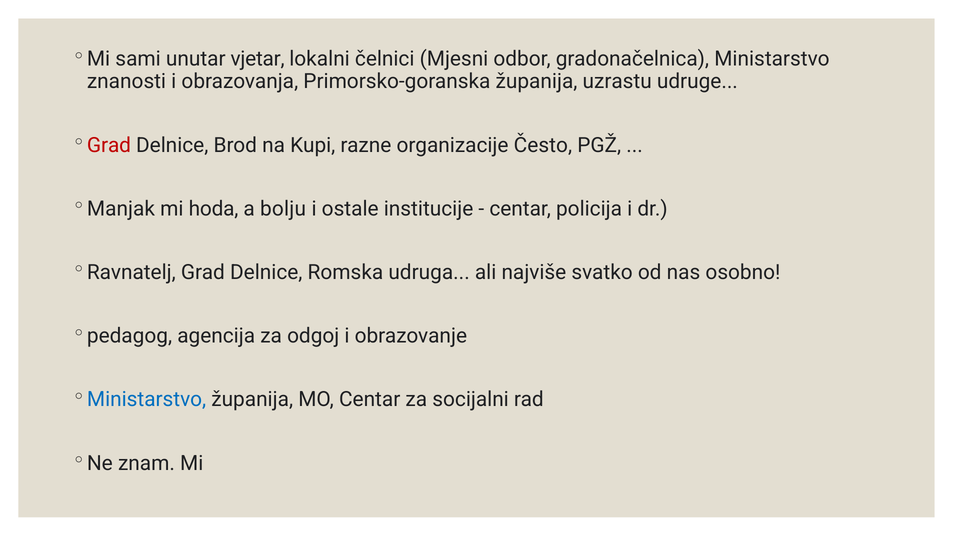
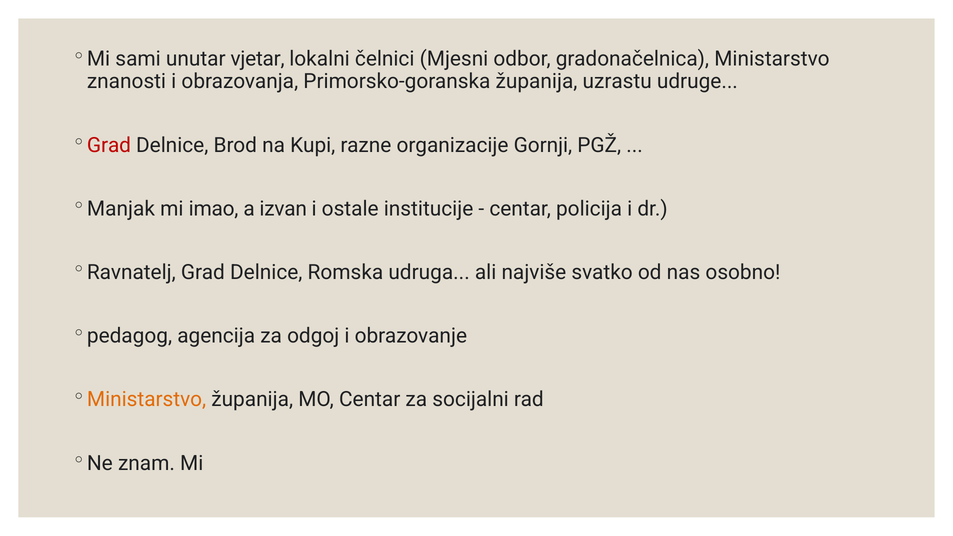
Često: Često -> Gornji (543, 145)
hoda: hoda -> imao (214, 209)
bolju: bolju -> izvan (283, 209)
Ministarstvo colour: blue -> orange (147, 400)
